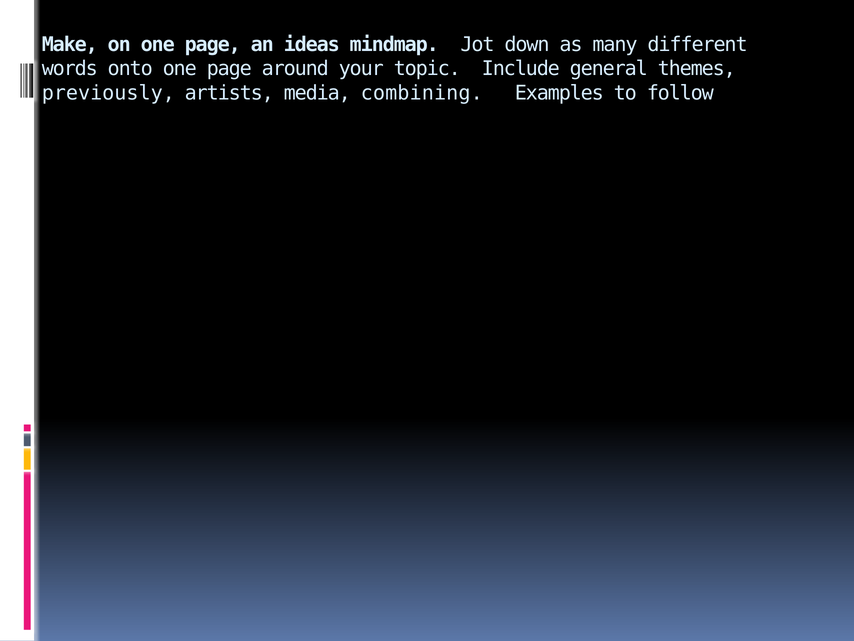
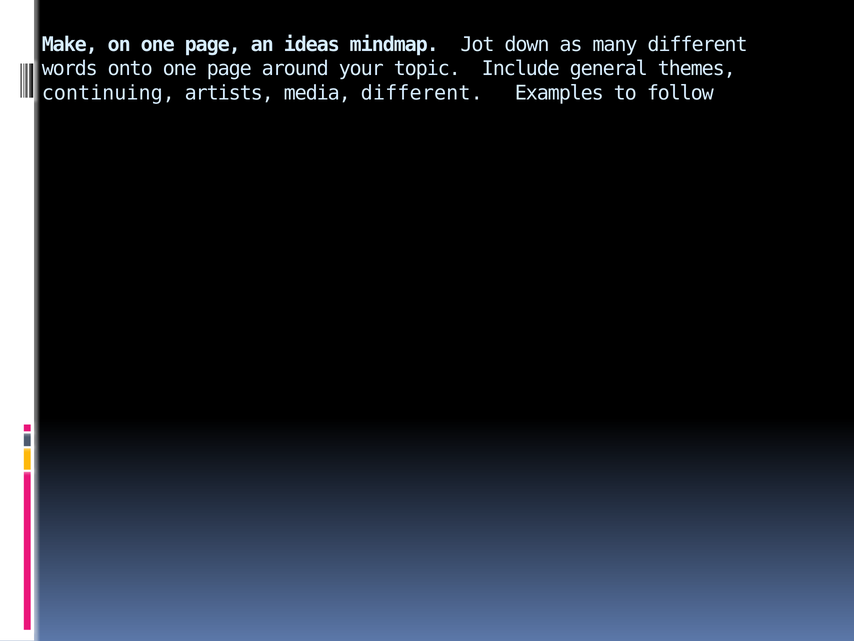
previously: previously -> continuing (108, 93)
media combining: combining -> different (422, 93)
